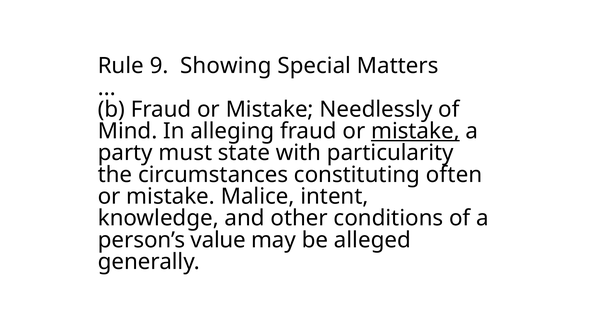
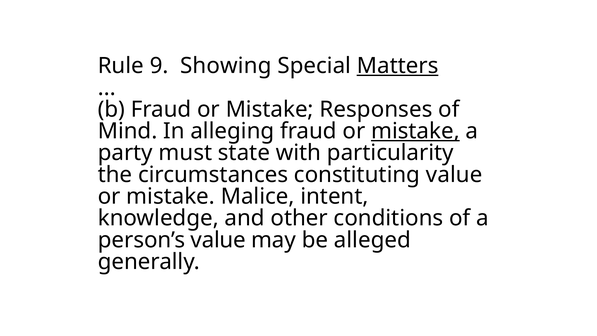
Matters underline: none -> present (398, 66)
Needlessly: Needlessly -> Responses (376, 109)
constituting often: often -> value (454, 175)
